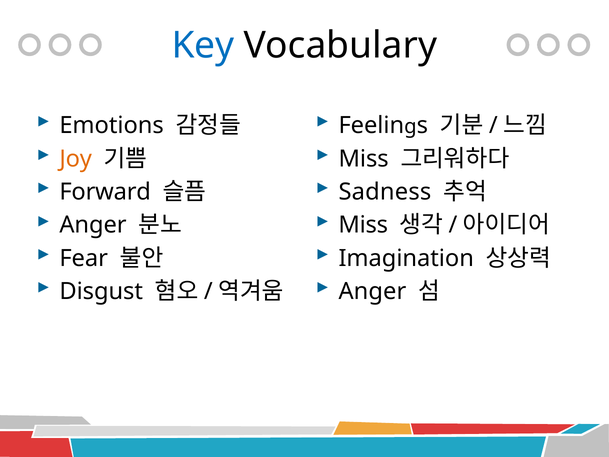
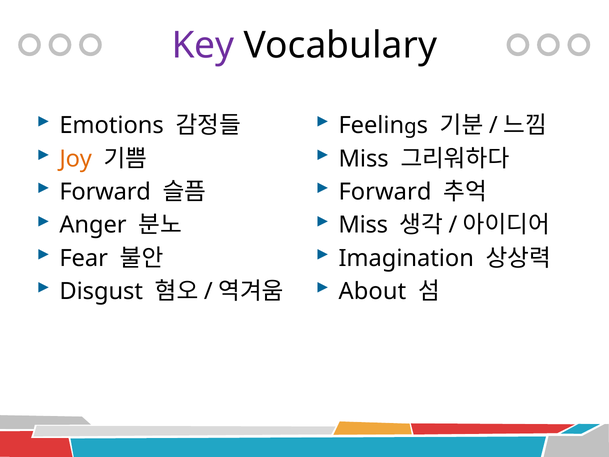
Key colour: blue -> purple (203, 46)
Sadness: Sadness -> Forward (385, 192)
Anger: Anger -> About (372, 291)
